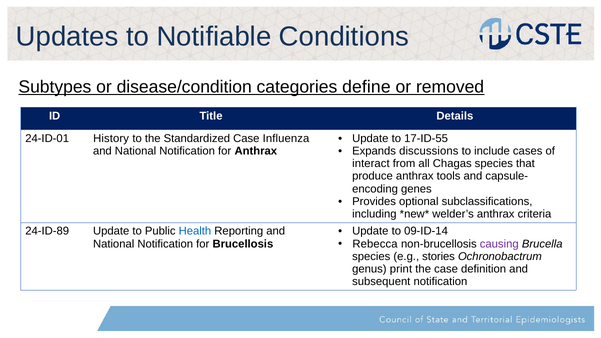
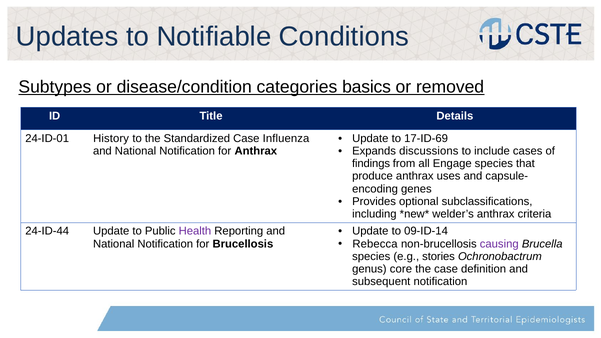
define: define -> basics (367, 87)
17-ID-55: 17-ID-55 -> 17-ID-69 (426, 138)
interact: interact -> findings (371, 164)
Chagas: Chagas -> Engage (452, 164)
tools: tools -> uses (449, 176)
24-ID-89: 24-ID-89 -> 24-ID-44 (47, 231)
Health colour: blue -> purple (195, 231)
print: print -> core (401, 269)
